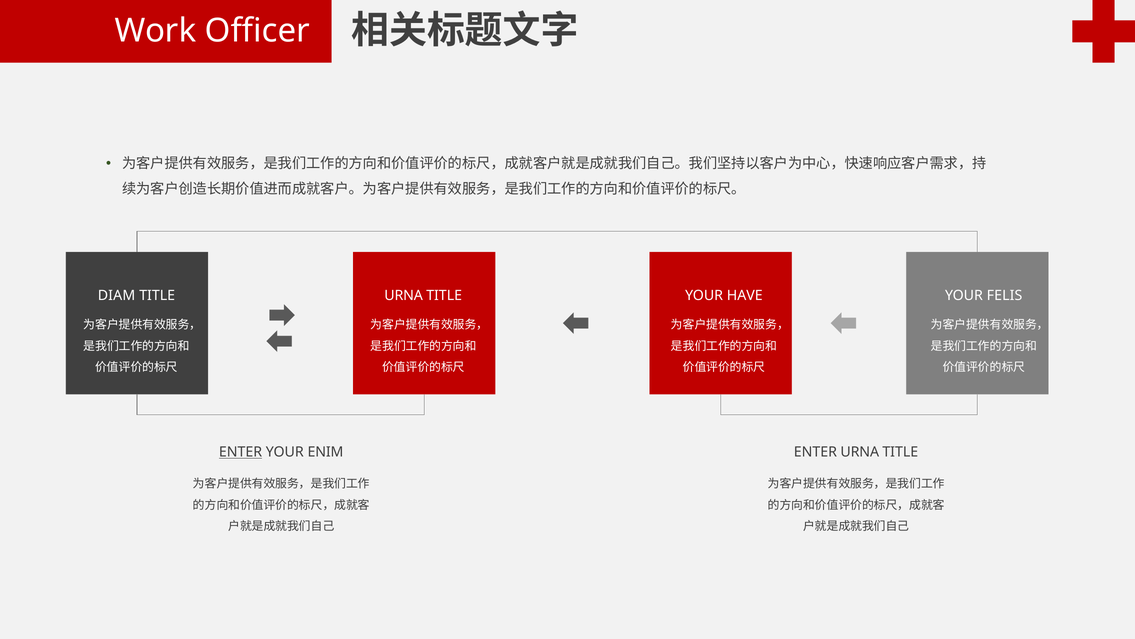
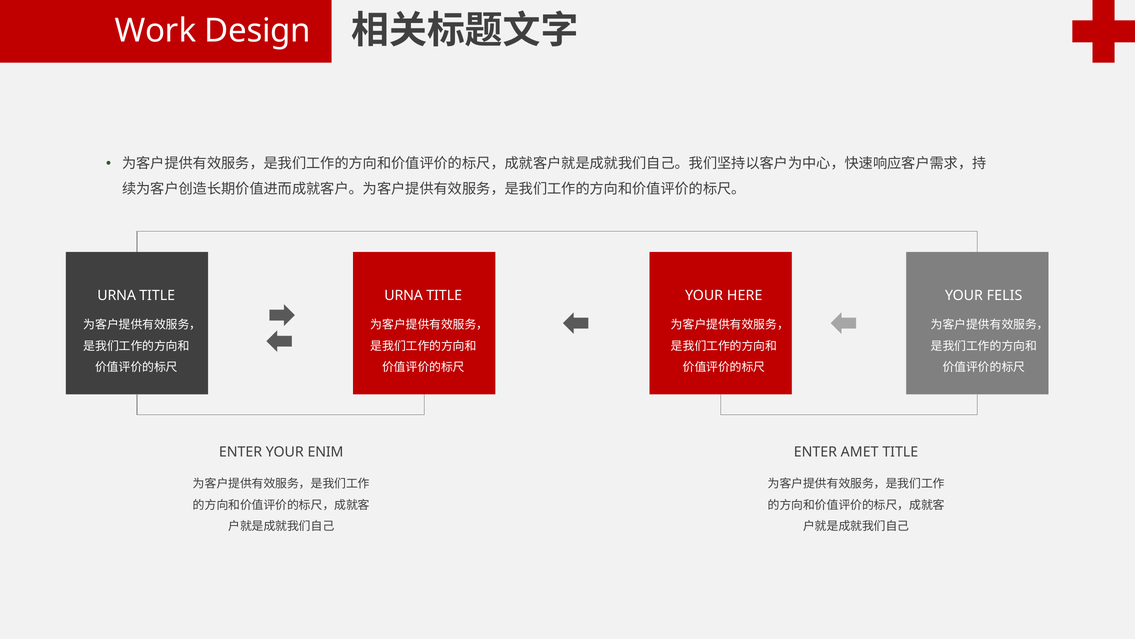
Officer: Officer -> Design (258, 31)
DIAM: DIAM -> URNA (117, 295)
HAVE: HAVE -> HERE (745, 295)
ENTER underline: present -> none (241, 452)
ENTER URNA: URNA -> AMET (860, 452)
